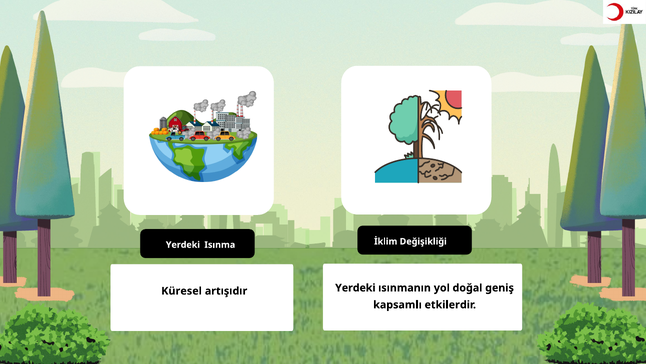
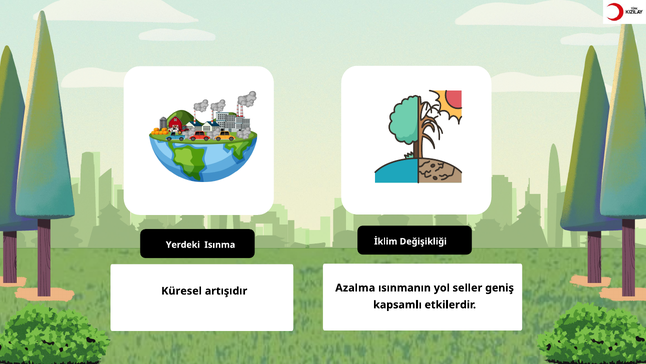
artışıdır Yerdeki: Yerdeki -> Azalma (355, 287)
doğal: doğal -> seller (467, 287)
